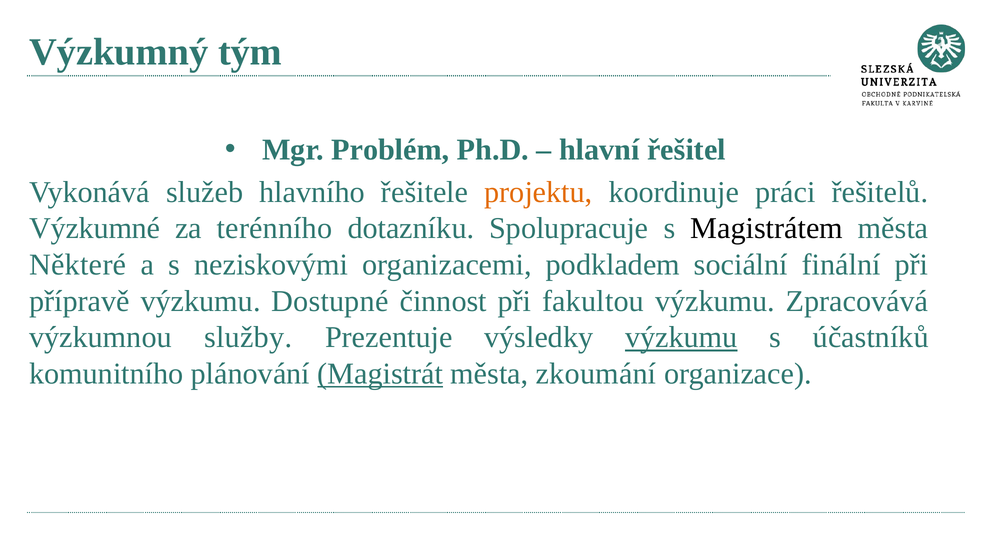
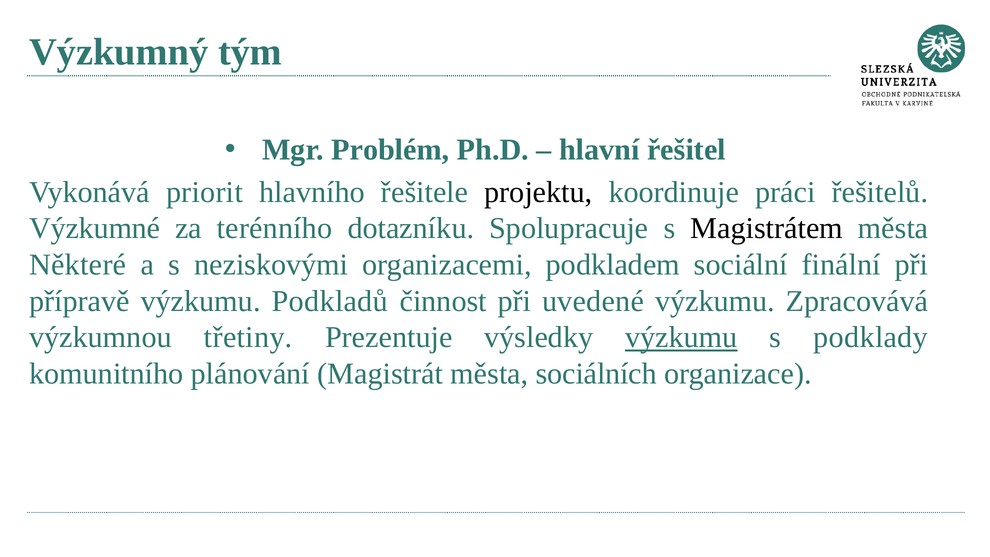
služeb: služeb -> priorit (205, 192)
projektu colour: orange -> black (538, 192)
Dostupné: Dostupné -> Podkladů (330, 301)
fakultou: fakultou -> uvedené (593, 301)
služby: služby -> třetiny (248, 337)
účastníků: účastníků -> podklady (871, 337)
Magistrát underline: present -> none (380, 374)
zkoumání: zkoumání -> sociálních (596, 374)
